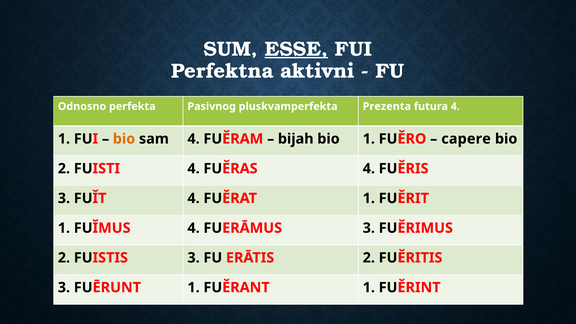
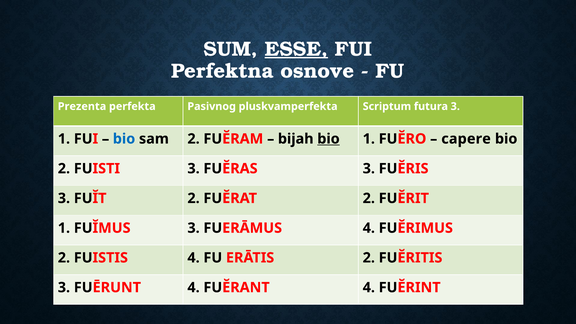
aktivni: aktivni -> osnove (317, 71)
Odnosno: Odnosno -> Prezenta (82, 106)
Prezenta: Prezenta -> Scriptum (387, 106)
futura 4: 4 -> 3 (455, 106)
bio colour: orange -> blue (124, 139)
sam 4: 4 -> 2 (194, 139)
bio underline: none -> present (328, 139)
FUISTI 4: 4 -> 3 (194, 169)
FUĔRAS 4: 4 -> 3 (369, 169)
FUĬT 4: 4 -> 2 (194, 198)
FUĔRAT 1: 1 -> 2 (369, 198)
FUĬMUS 4: 4 -> 3 (194, 228)
FUERĀMUS 3: 3 -> 4 (369, 228)
FUISTIS 3: 3 -> 4 (194, 258)
FUĒRUNT 1: 1 -> 4 (194, 287)
FUĔRANT 1: 1 -> 4 (369, 287)
